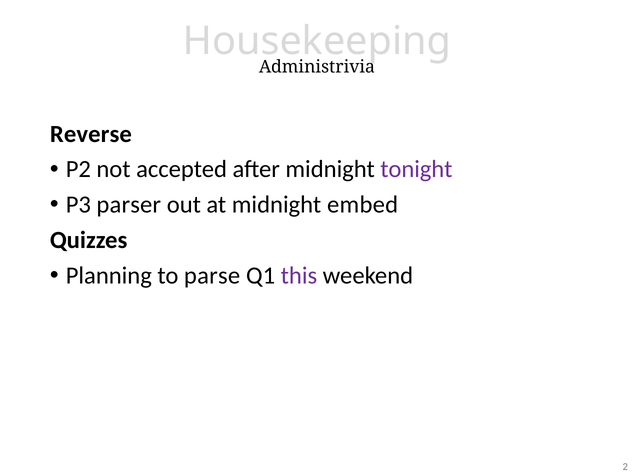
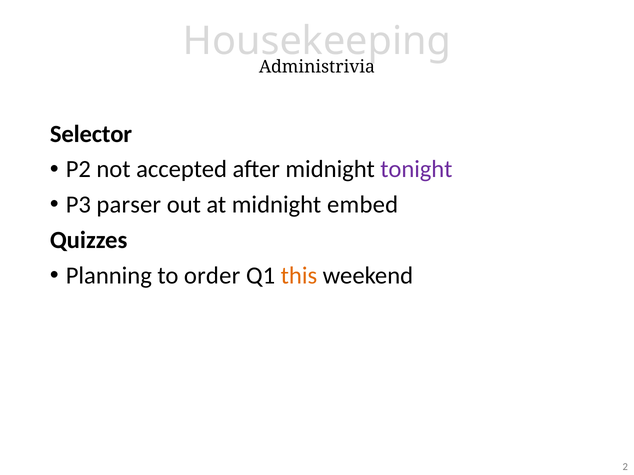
Reverse: Reverse -> Selector (91, 134)
parse: parse -> order (212, 276)
this colour: purple -> orange (299, 276)
